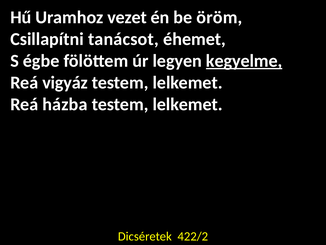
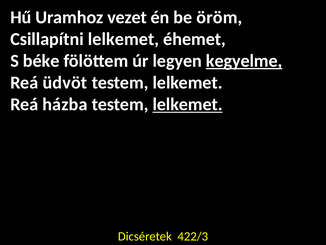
Csillapítni tanácsot: tanácsot -> lelkemet (123, 39)
égbe: égbe -> béke (41, 61)
vigyáz: vigyáz -> üdvöt (65, 82)
lelkemet underline: none -> present (188, 104)
422/2: 422/2 -> 422/3 (193, 236)
